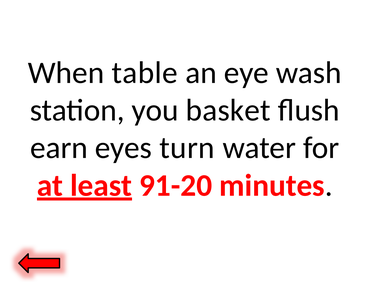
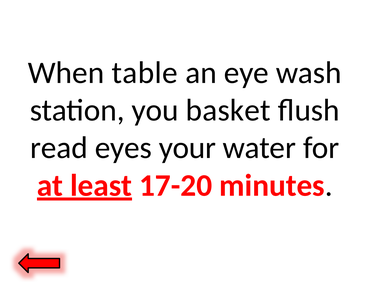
earn: earn -> read (59, 148)
turn: turn -> your (187, 148)
91-20: 91-20 -> 17-20 (176, 185)
